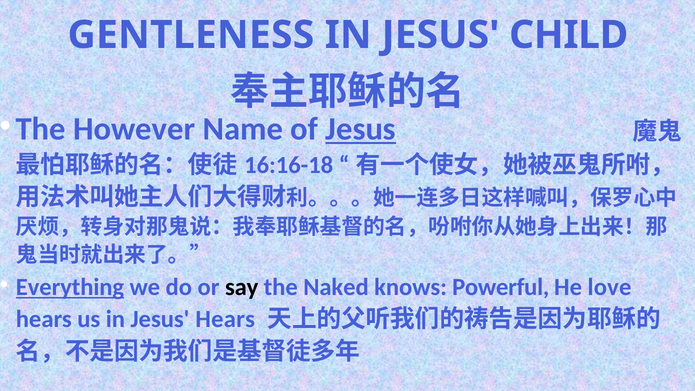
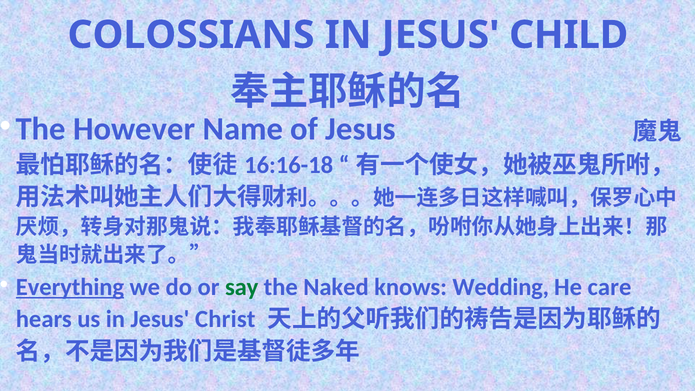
GENTLENESS: GENTLENESS -> COLOSSIANS (191, 35)
Jesus underline: present -> none (361, 129)
say colour: black -> green (242, 287)
Powerful: Powerful -> Wedding (501, 287)
love: love -> care (610, 287)
Jesus Hears: Hears -> Christ (225, 319)
